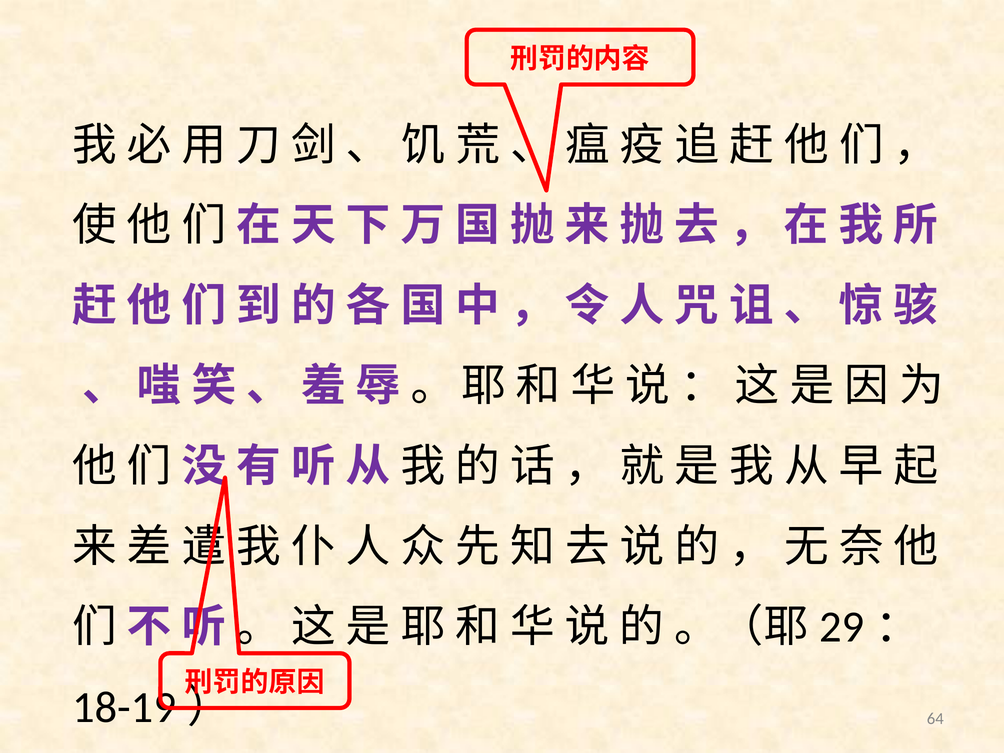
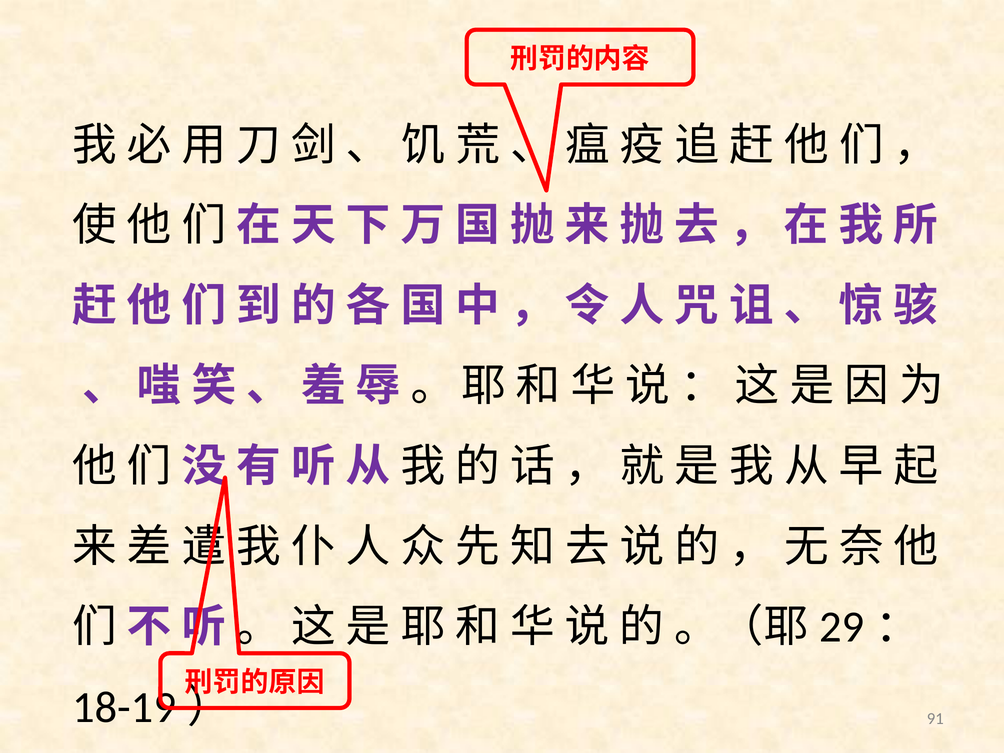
64: 64 -> 91 (935, 719)
